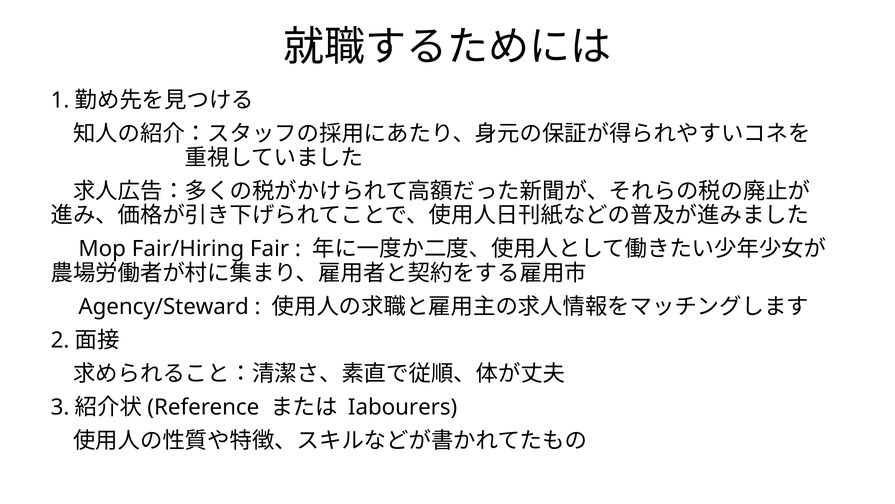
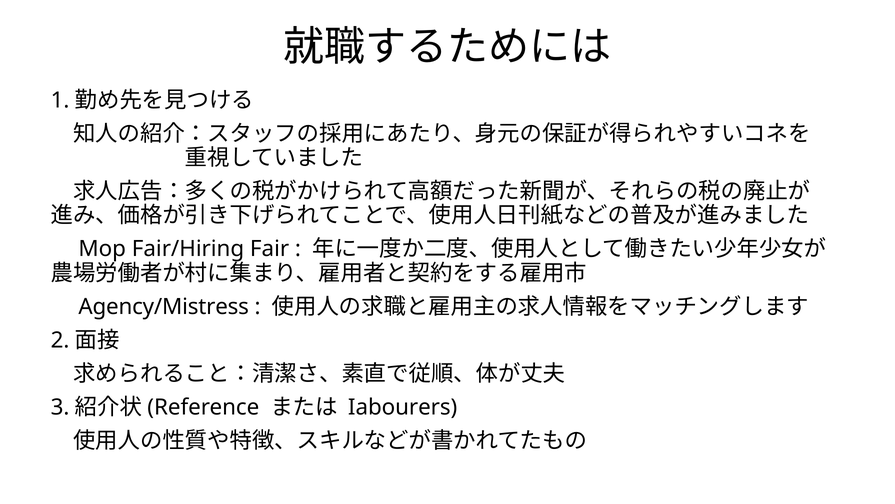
Agency/Steward: Agency/Steward -> Agency/Mistress (164, 306)
